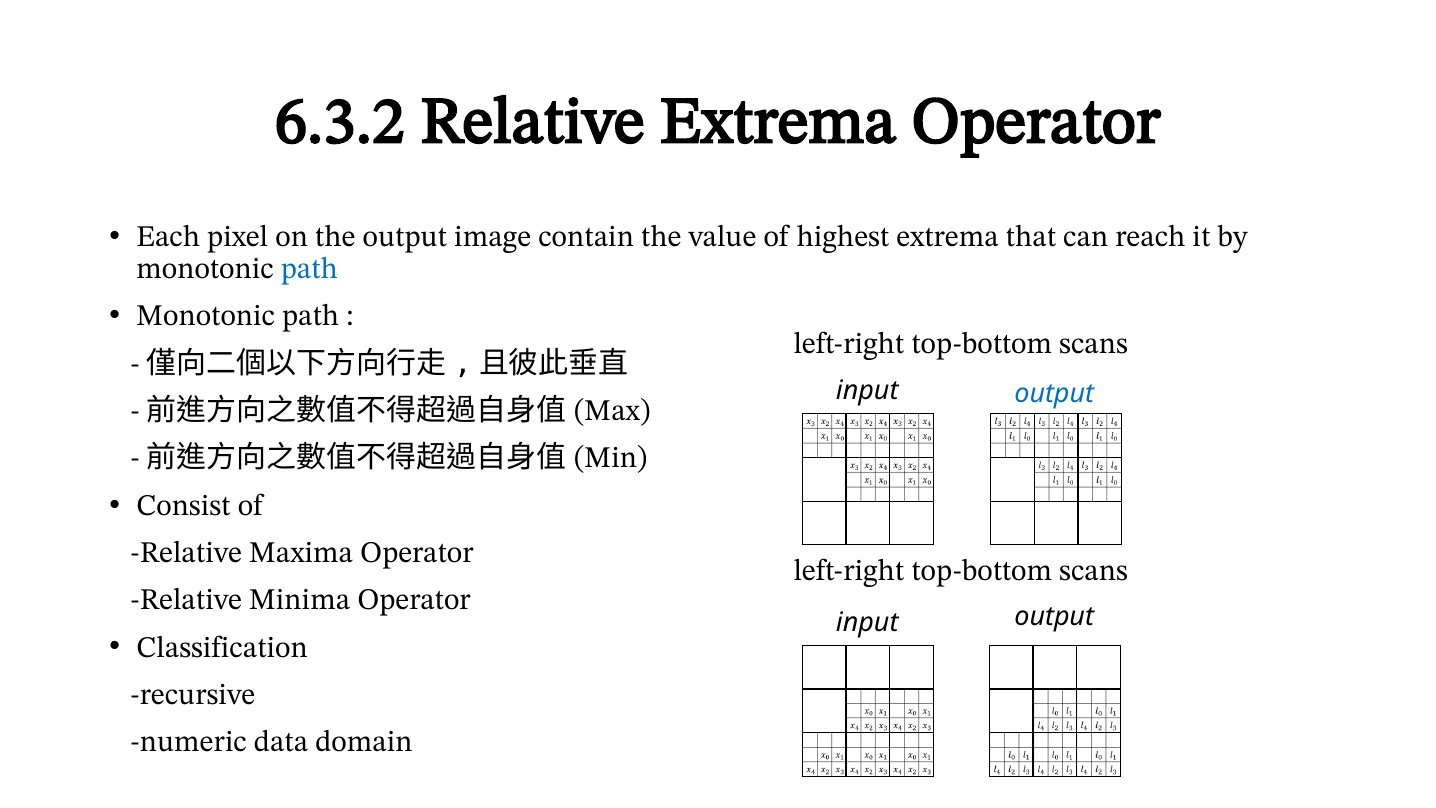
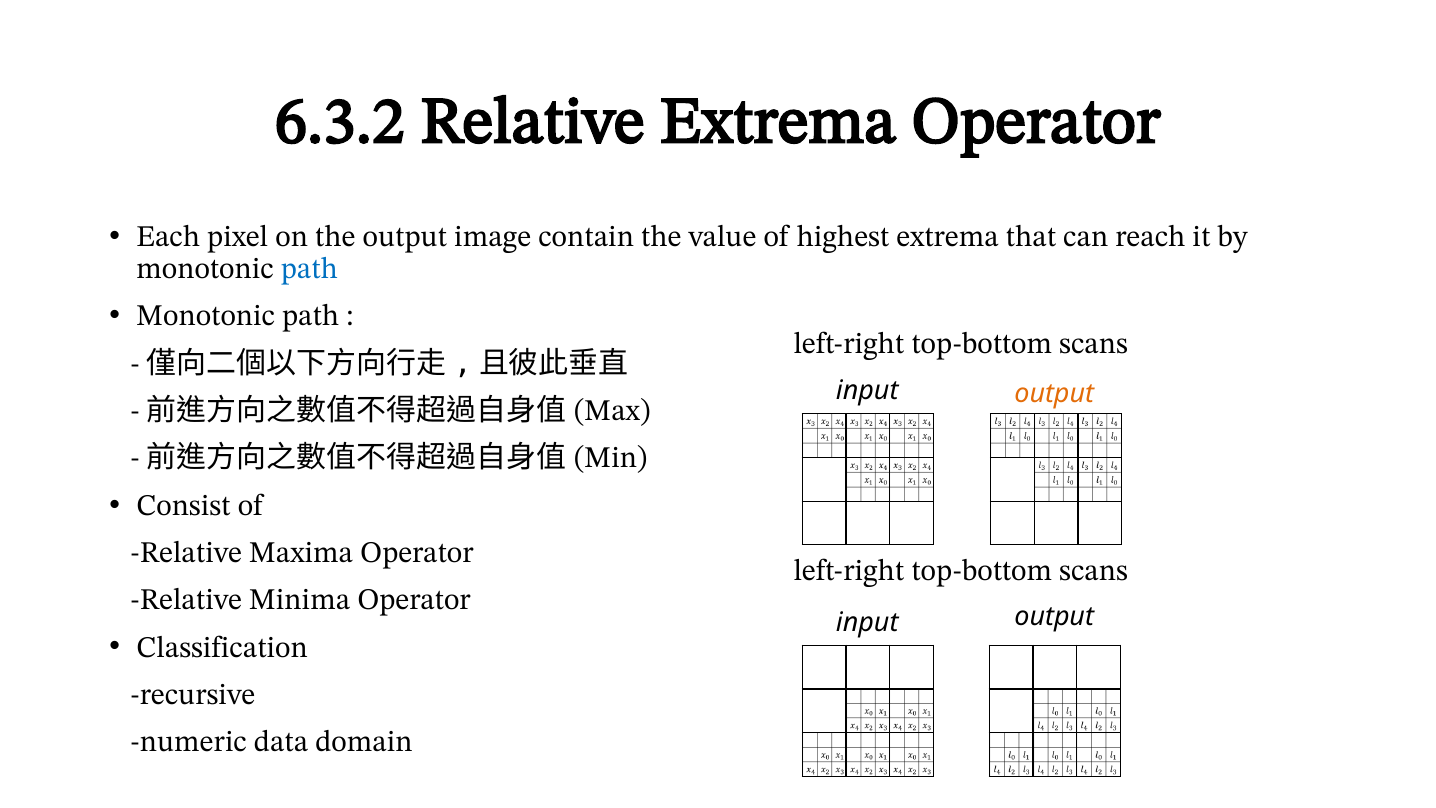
output colour: blue -> orange (1054, 393)
